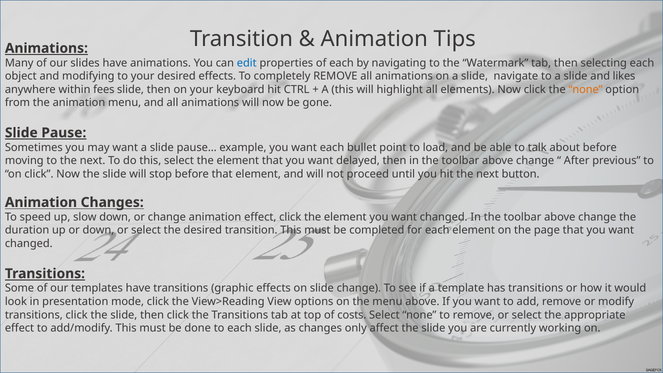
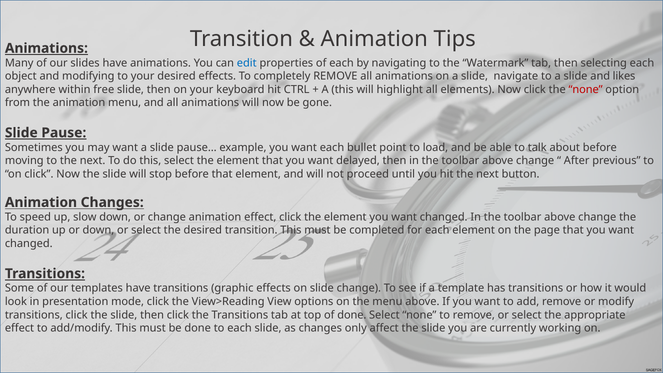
fees: fees -> free (104, 89)
none colour: orange -> red (586, 89)
of costs: costs -> done (352, 315)
